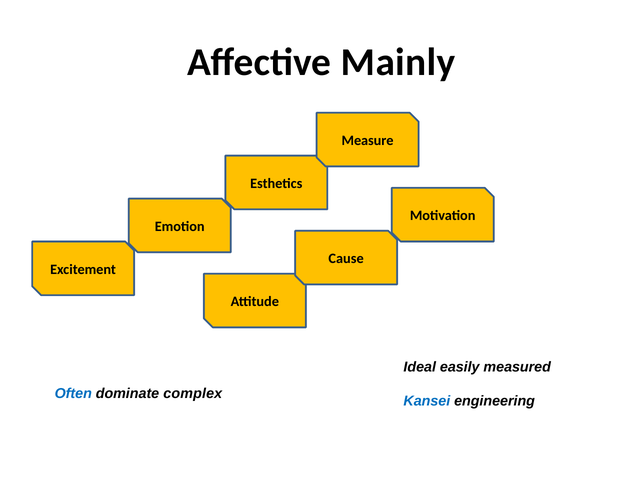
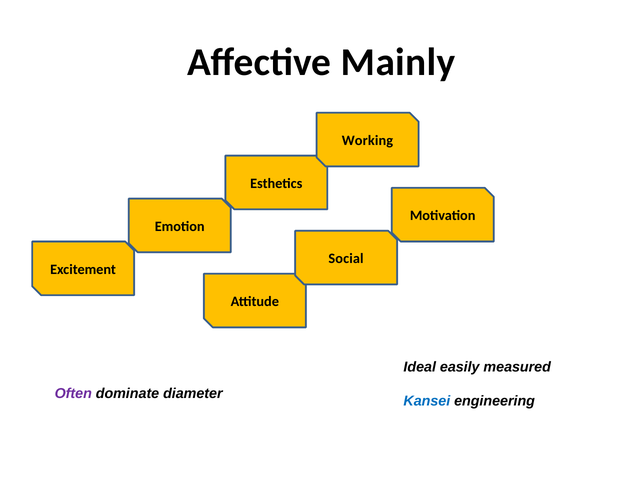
Measure: Measure -> Working (367, 141)
Cause: Cause -> Social (346, 259)
Often colour: blue -> purple (73, 394)
complex: complex -> diameter (193, 394)
